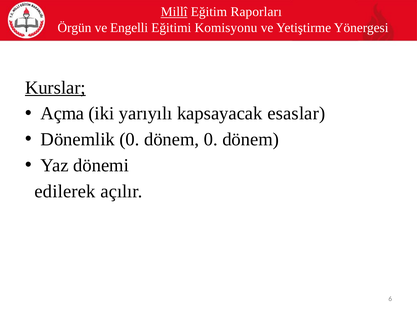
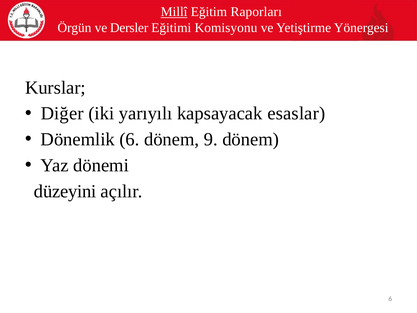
Engelli: Engelli -> Dersler (129, 28)
Kurslar underline: present -> none (55, 87)
Açma: Açma -> Diğer (62, 113)
Dönemlik 0: 0 -> 6 (129, 139)
dönem 0: 0 -> 9 (211, 139)
edilerek: edilerek -> düzeyini (65, 191)
